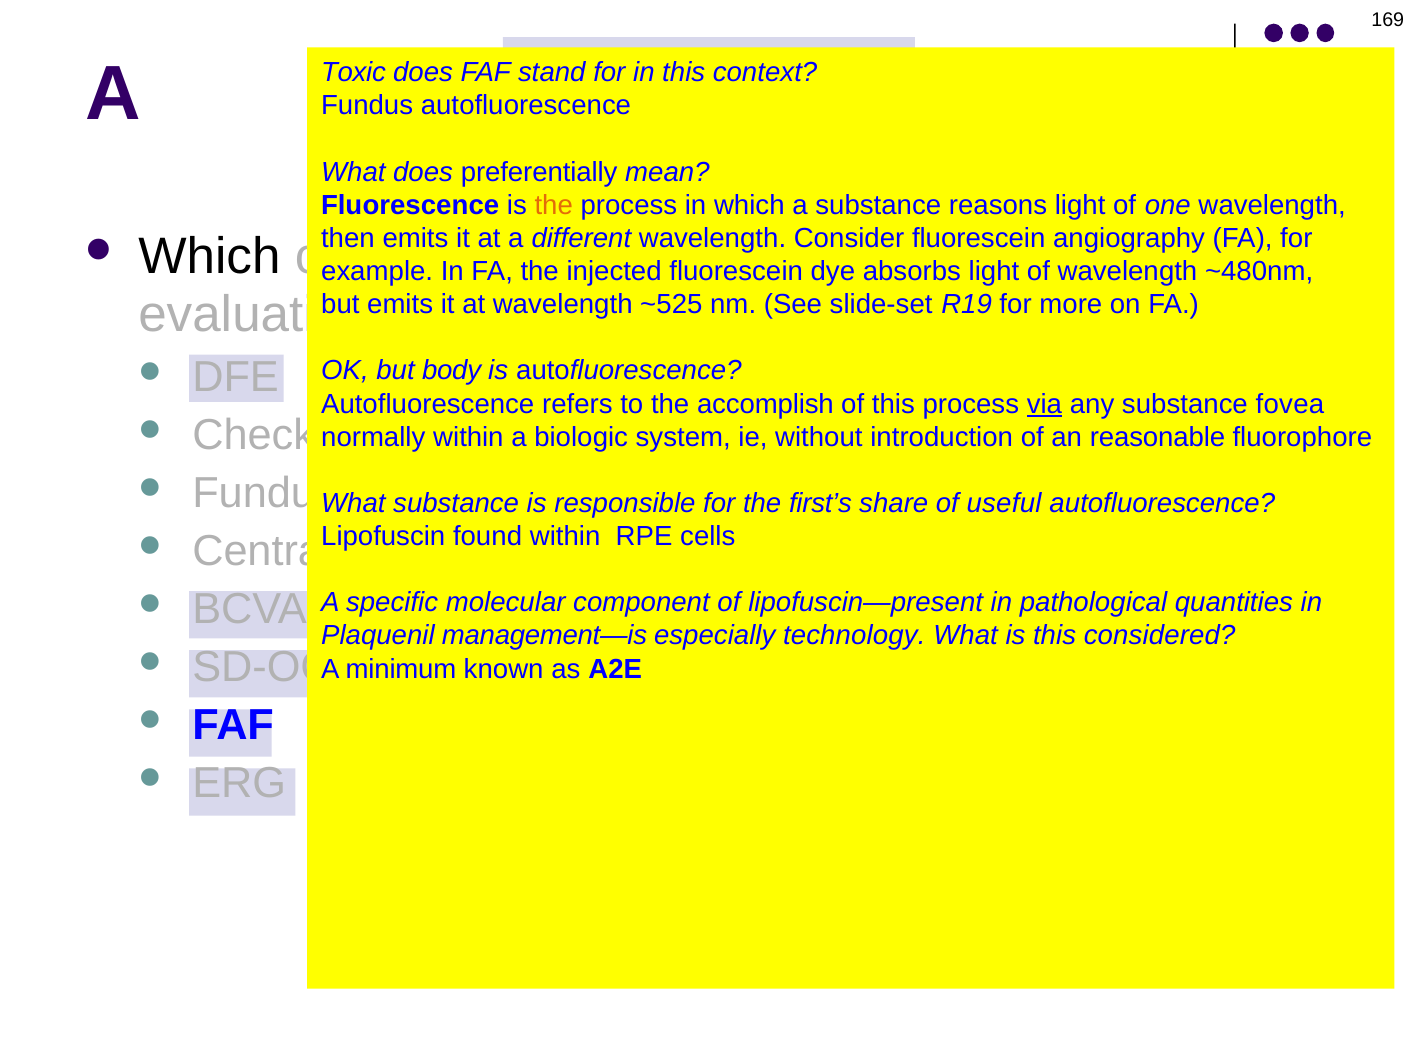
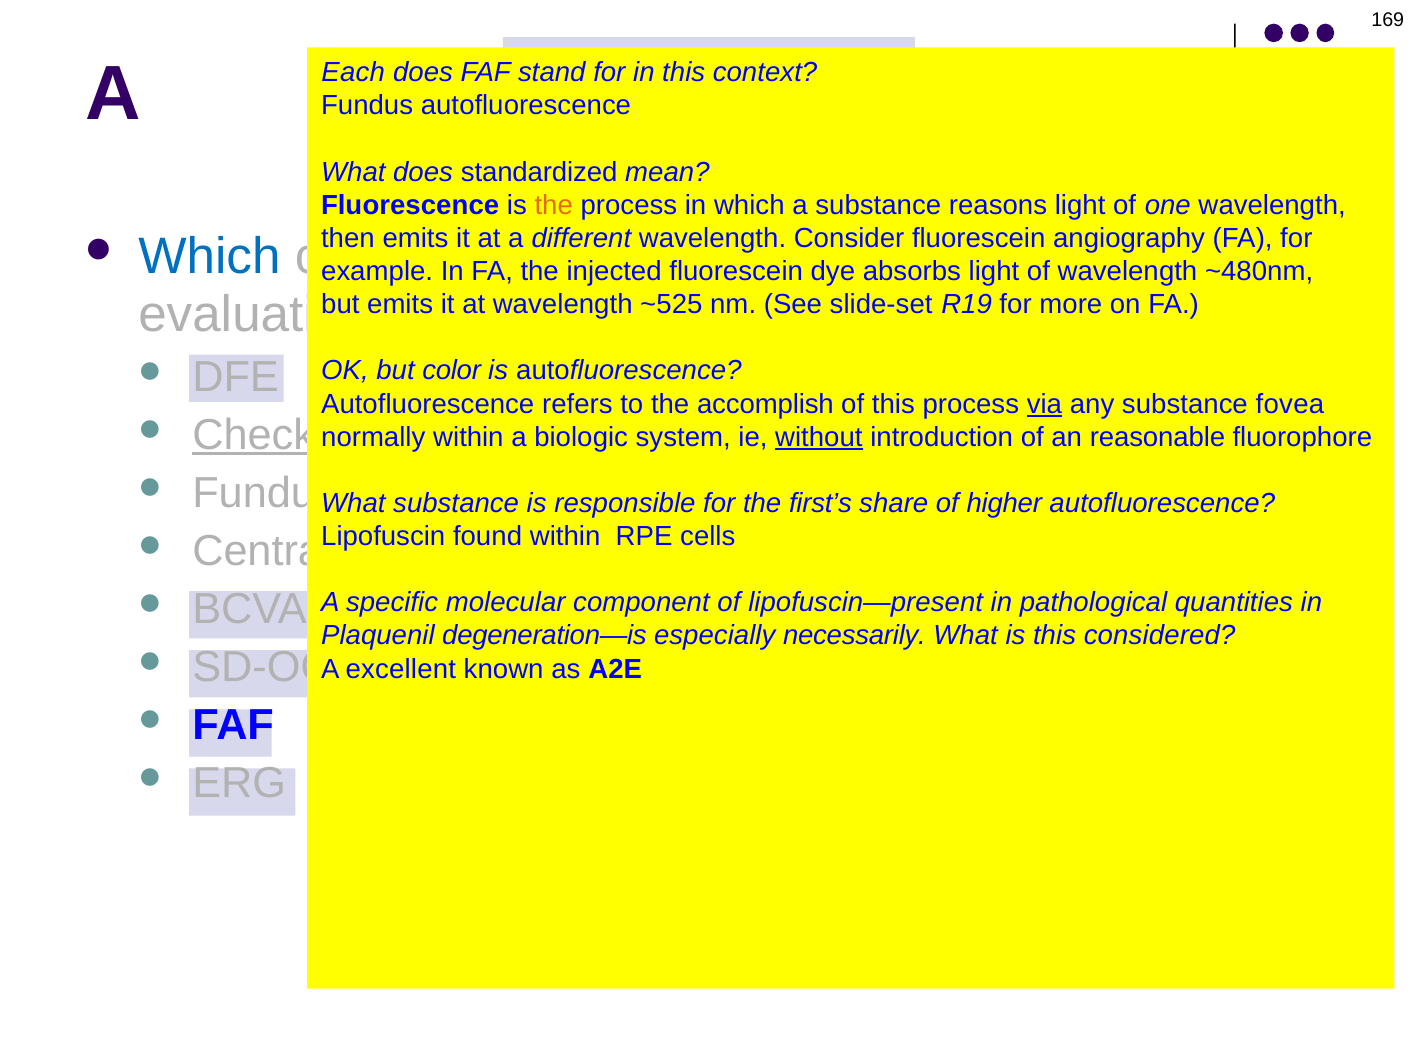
Toxic: Toxic -> Each (353, 73)
preferentially: preferentially -> standardized (539, 172)
Which colour: black -> blue (209, 256)
body: body -> color (452, 371)
Check underline: none -> present (254, 435)
without underline: none -> present (819, 437)
of useful: useful -> higher (1004, 503)
management—is: management—is -> degeneration—is (544, 635)
technology: technology -> necessarily (854, 635)
minimum: minimum -> excellent (401, 669)
